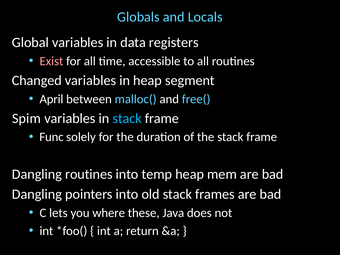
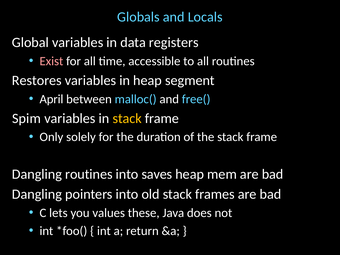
Changed: Changed -> Restores (37, 80)
stack colour: light blue -> yellow (127, 118)
Func: Func -> Only (51, 137)
temp: temp -> saves (157, 174)
where: where -> values (109, 213)
